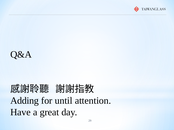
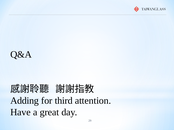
until: until -> third (64, 101)
